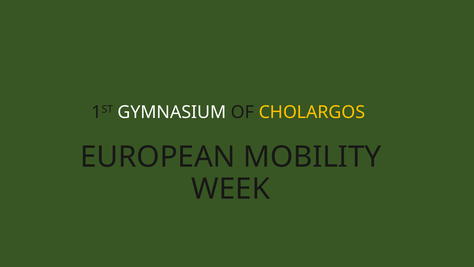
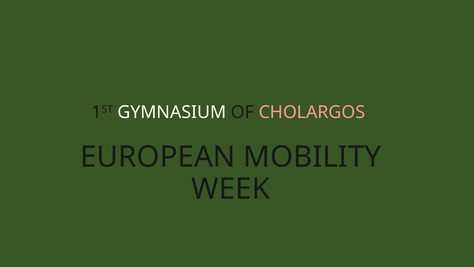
CHOLARGOS colour: yellow -> pink (312, 112)
